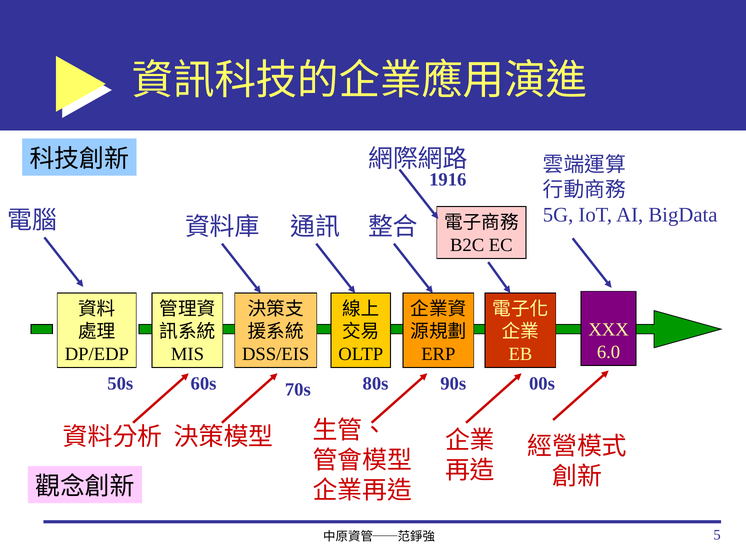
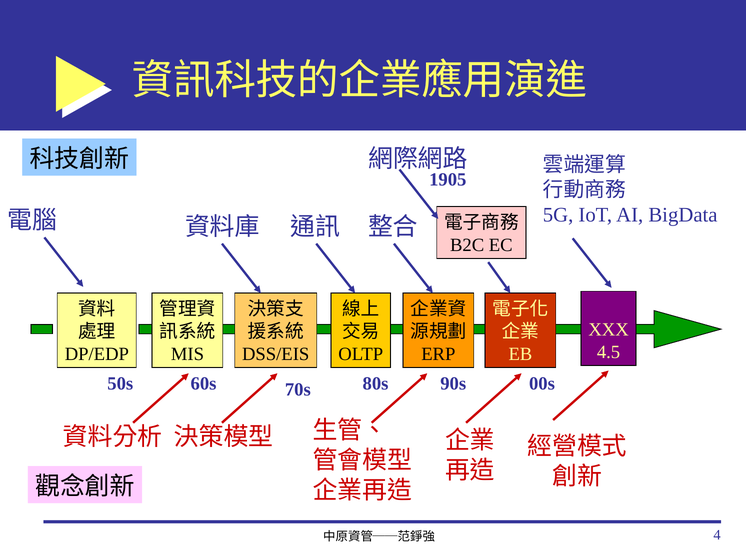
1916: 1916 -> 1905 (448, 180)
6.0: 6.0 -> 4.5 (609, 352)
5: 5 -> 4 (717, 536)
